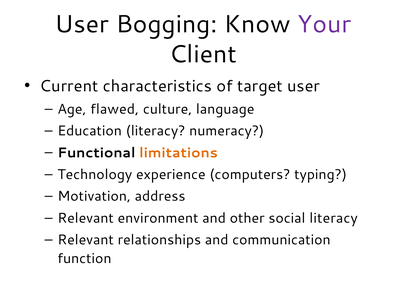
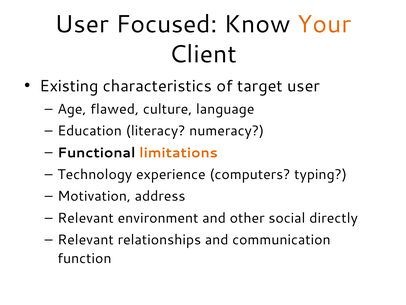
Bogging: Bogging -> Focused (167, 24)
Your colour: purple -> orange (324, 24)
Current: Current -> Existing (69, 86)
social literacy: literacy -> directly (334, 218)
